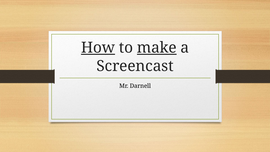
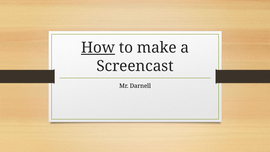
make underline: present -> none (157, 48)
